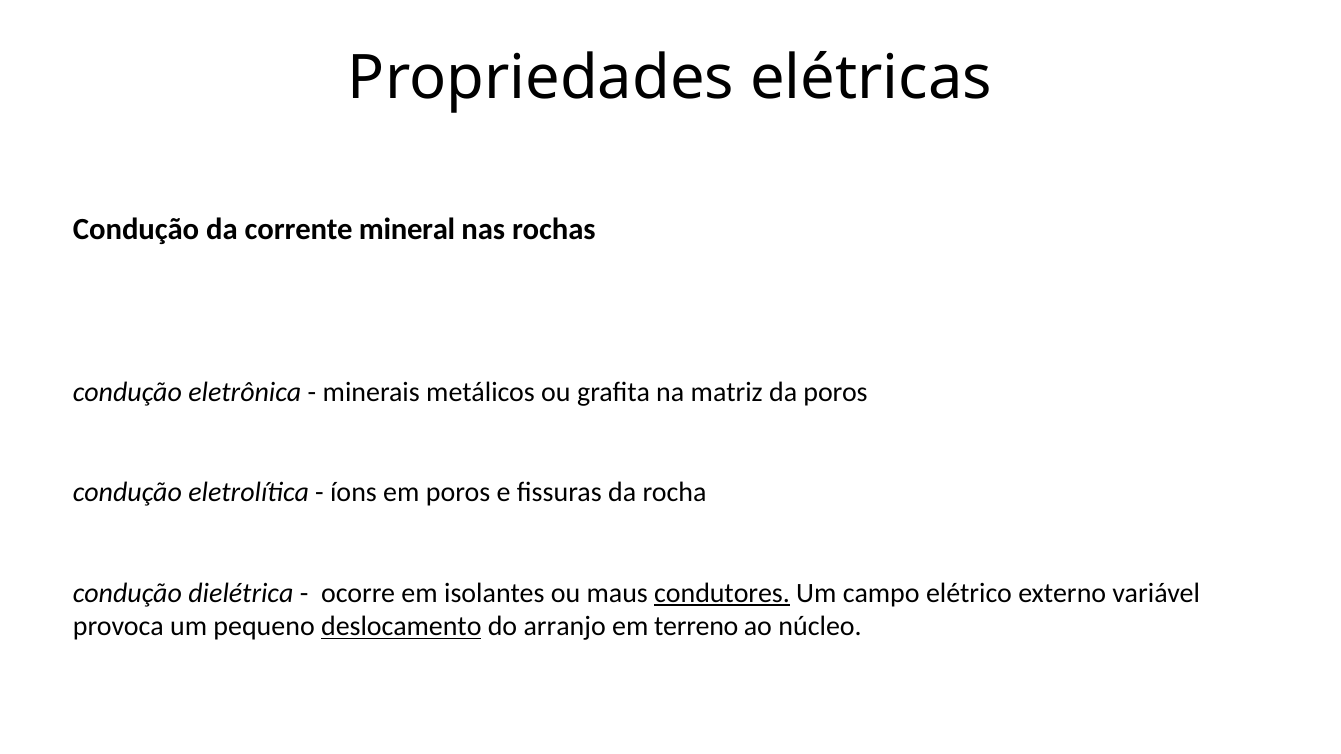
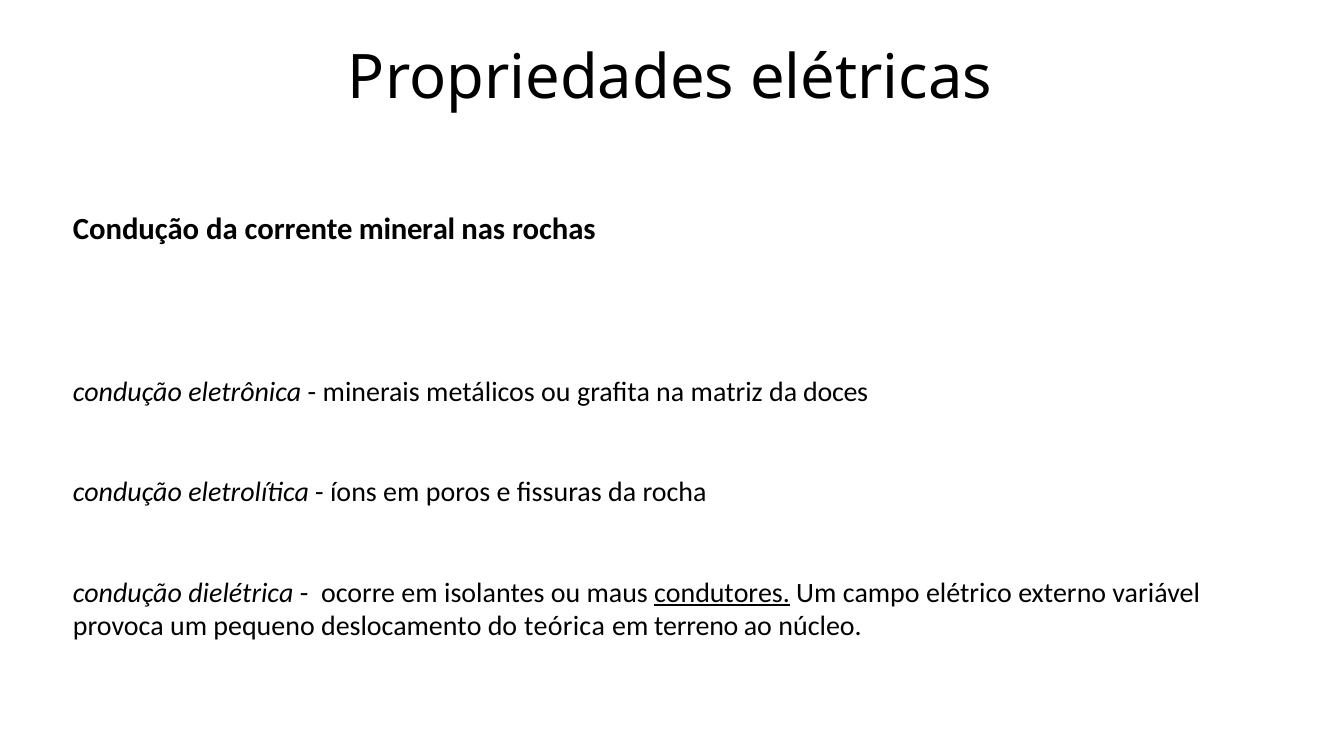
da poros: poros -> doces (836, 392)
deslocamento underline: present -> none (401, 627)
arranjo: arranjo -> teórica (564, 627)
